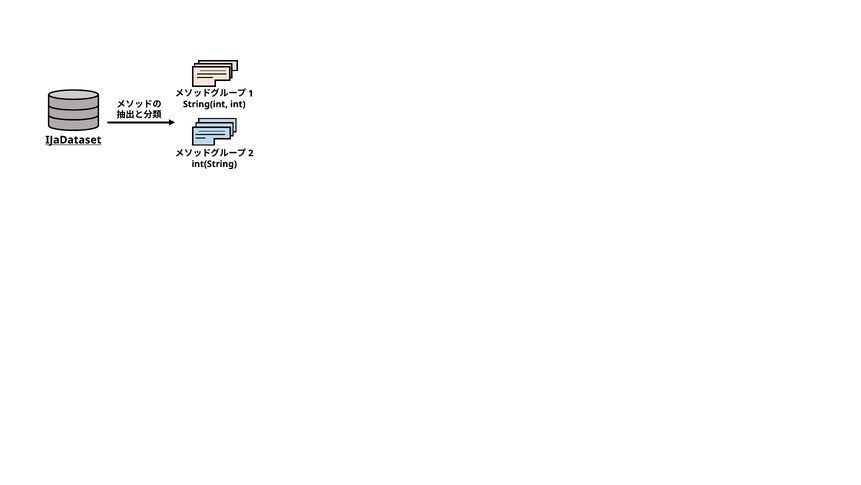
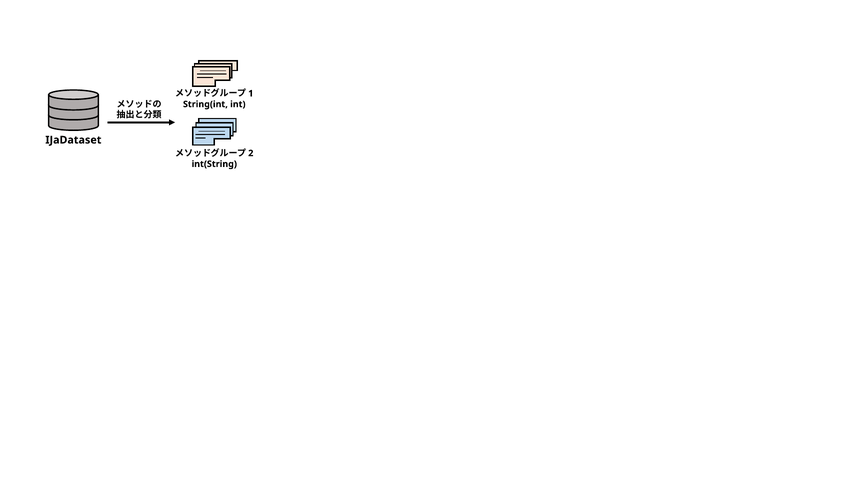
IJaDataset underline: present -> none (73, 140)
